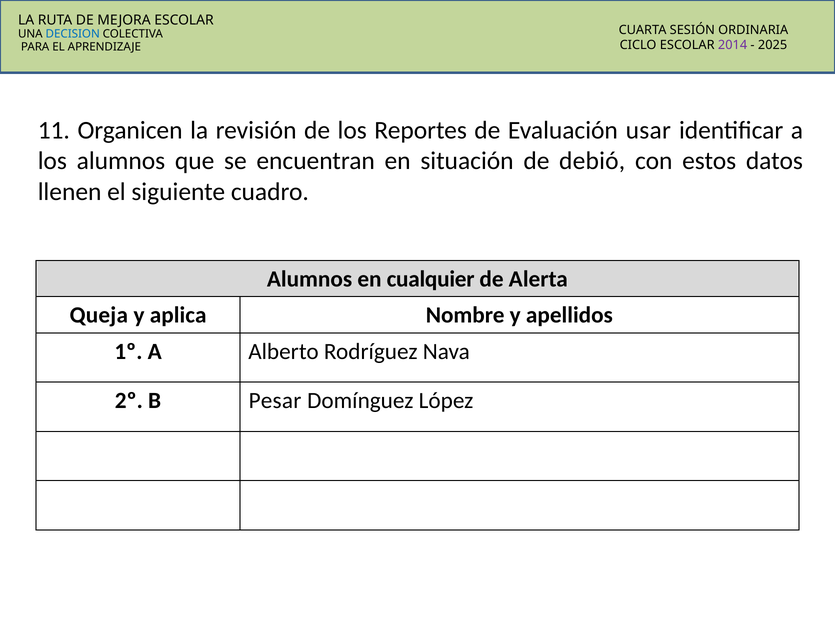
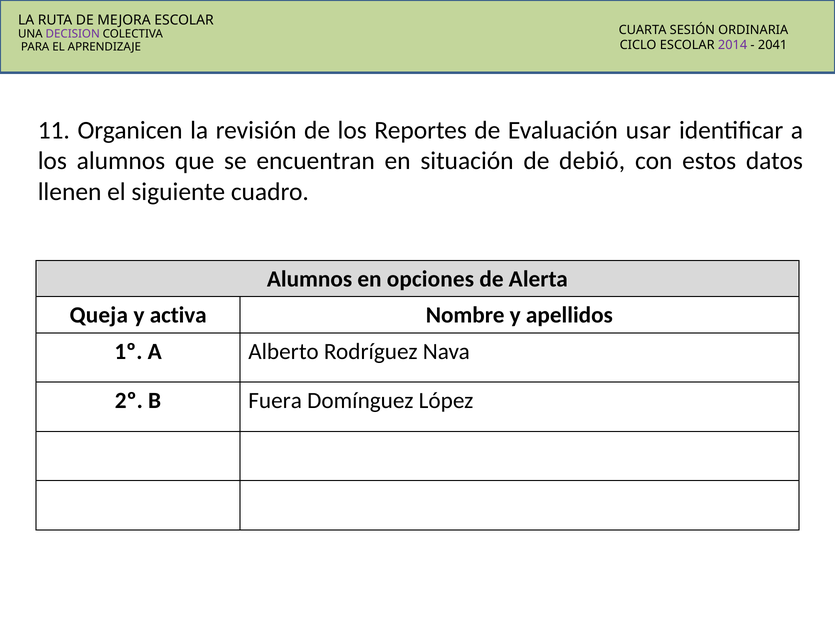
DECISION colour: blue -> purple (73, 34)
2025: 2025 -> 2041 (773, 45)
cualquier: cualquier -> opciones (430, 279)
aplica: aplica -> activa (178, 315)
Pesar: Pesar -> Fuera (275, 401)
